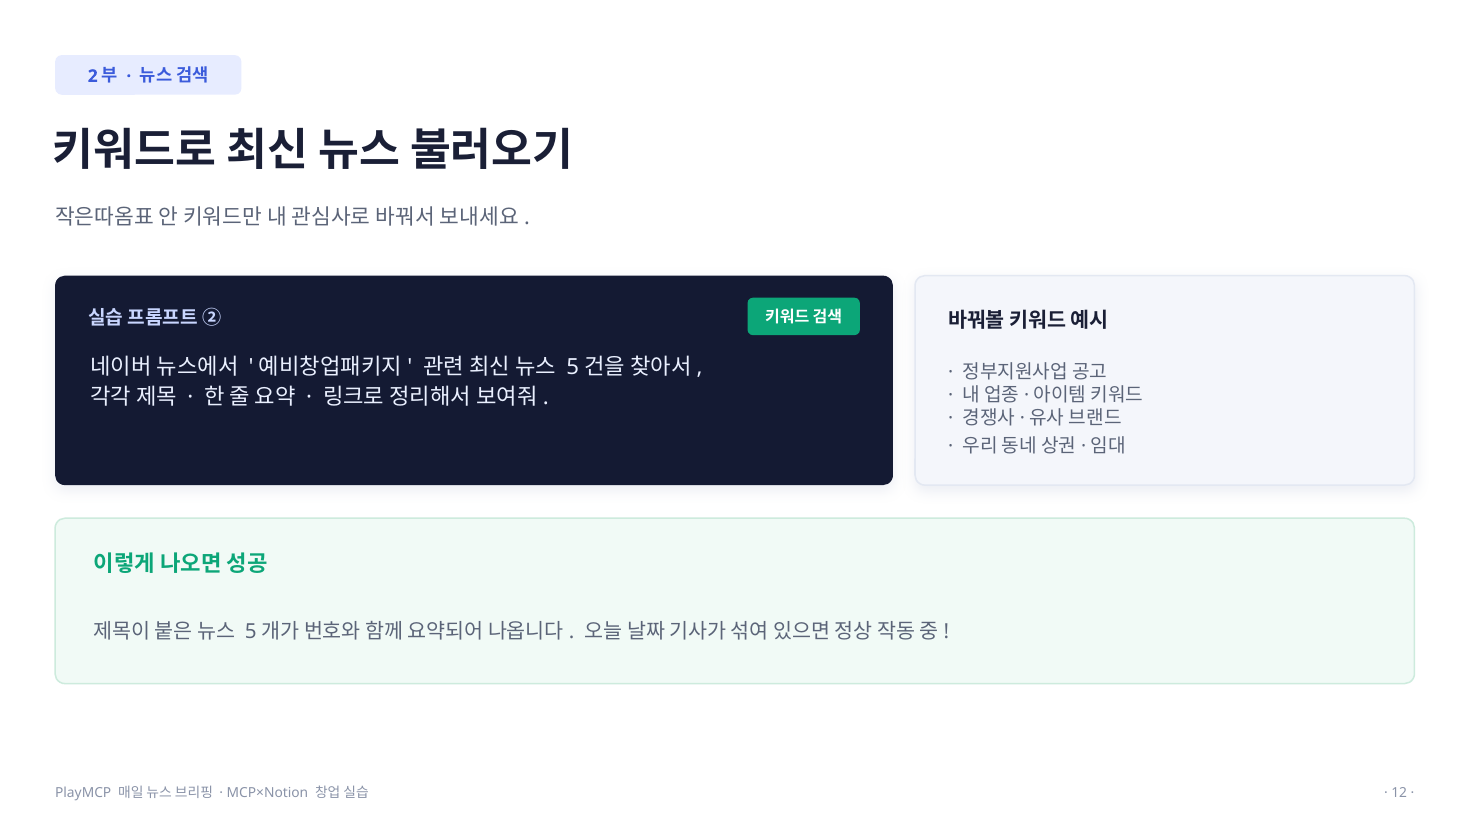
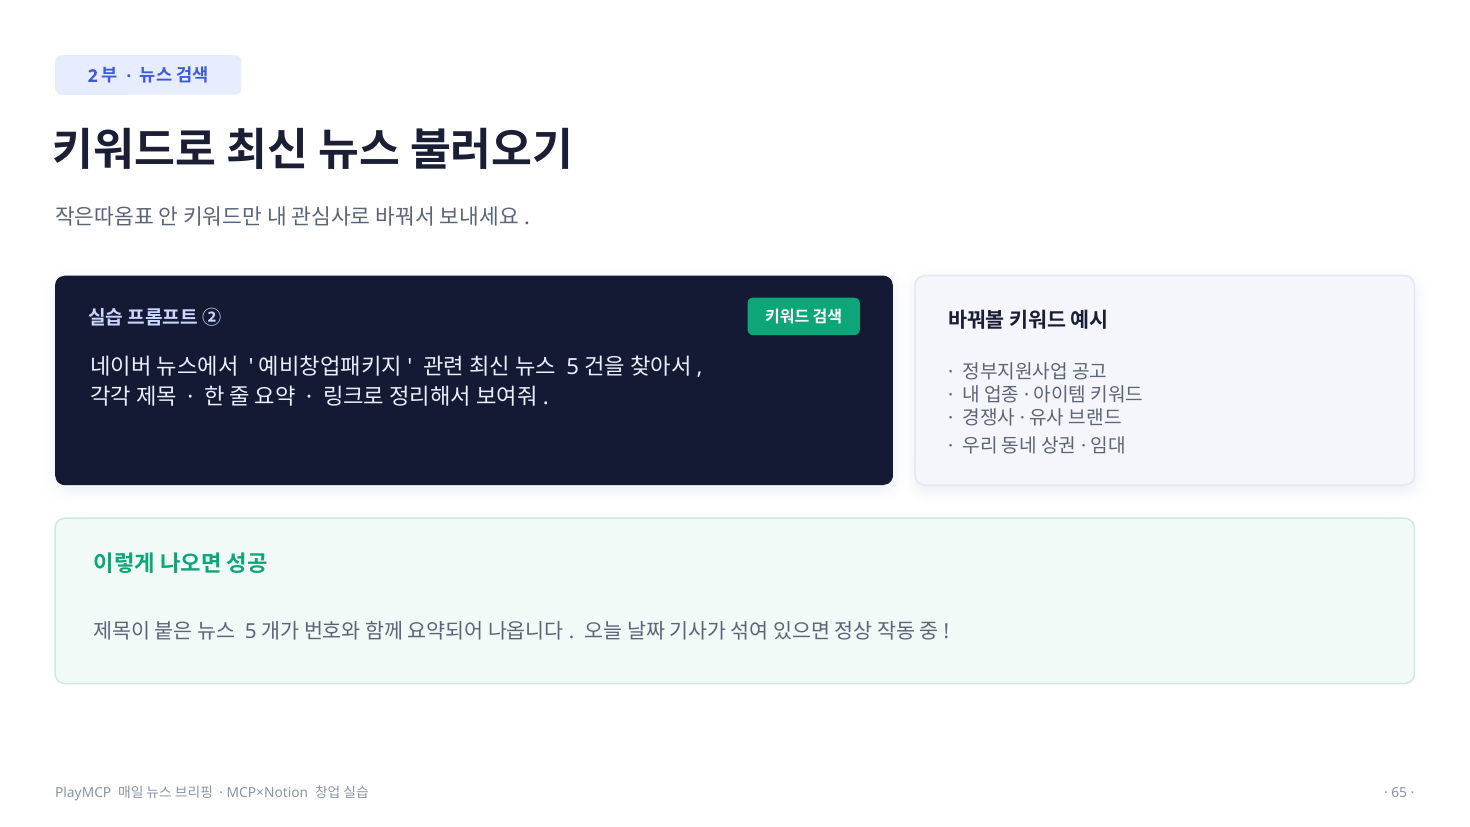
12: 12 -> 65 (1399, 793)
